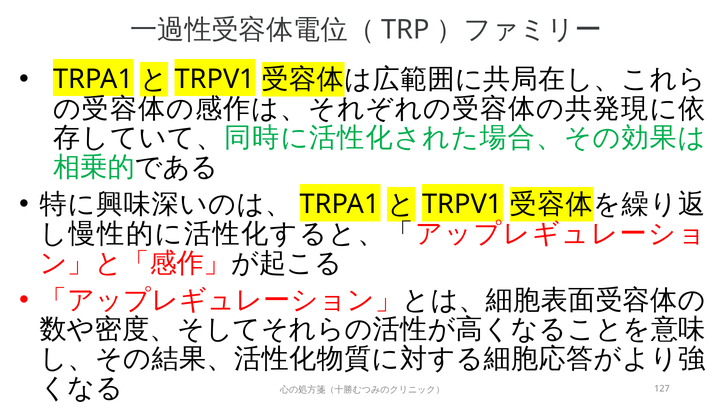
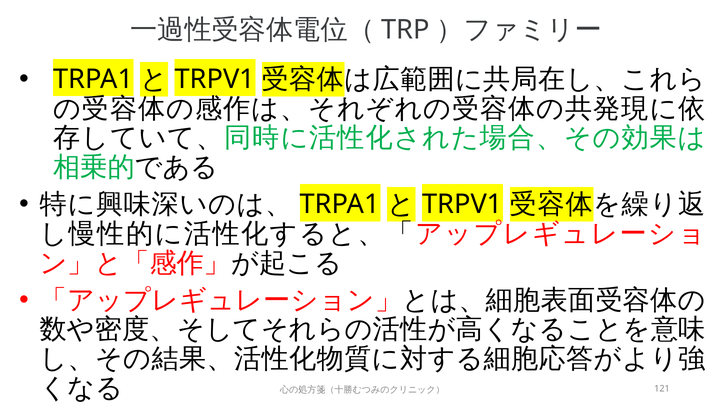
127: 127 -> 121 (662, 389)
